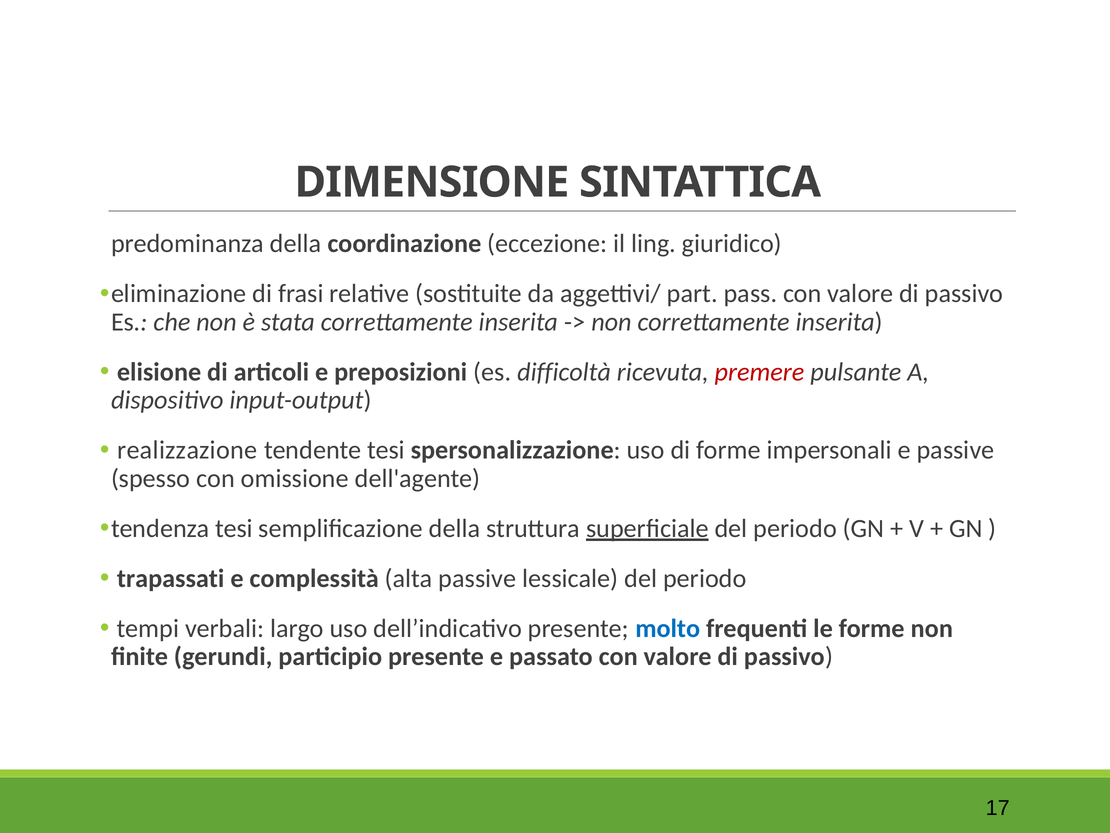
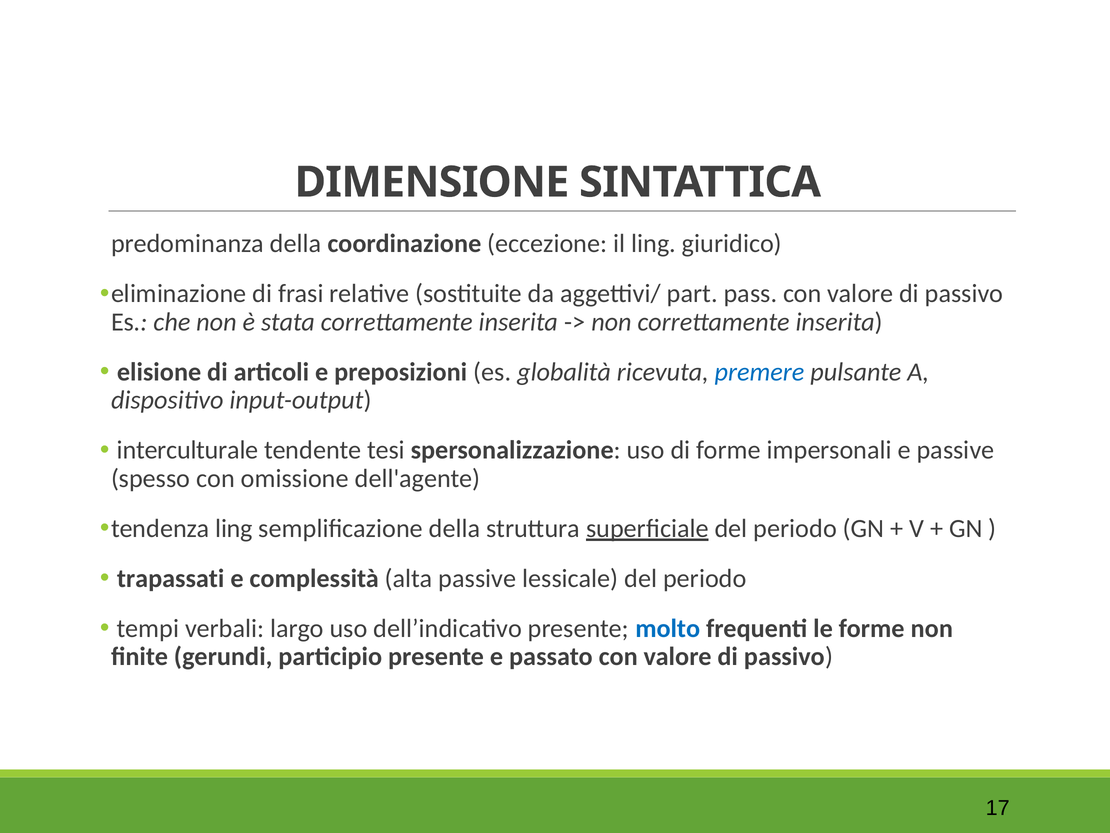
difficoltà: difficoltà -> globalità (564, 372)
premere colour: red -> blue (759, 372)
realizzazione: realizzazione -> interculturale (188, 450)
tendenza tesi: tesi -> ling (234, 528)
